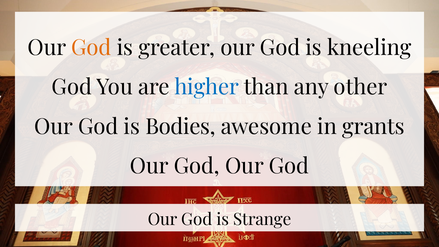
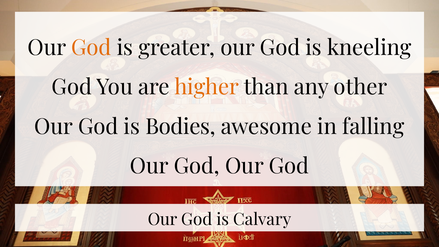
higher colour: blue -> orange (207, 87)
grants: grants -> falling (373, 127)
Strange: Strange -> Calvary (262, 220)
